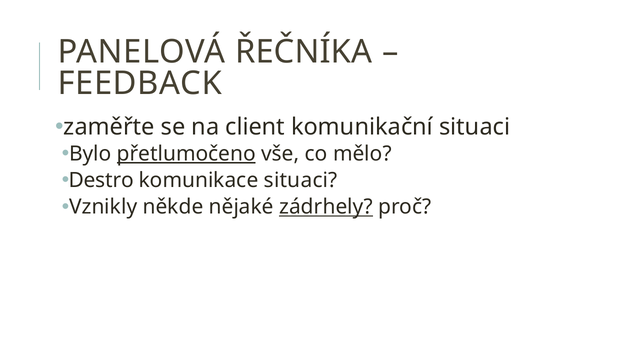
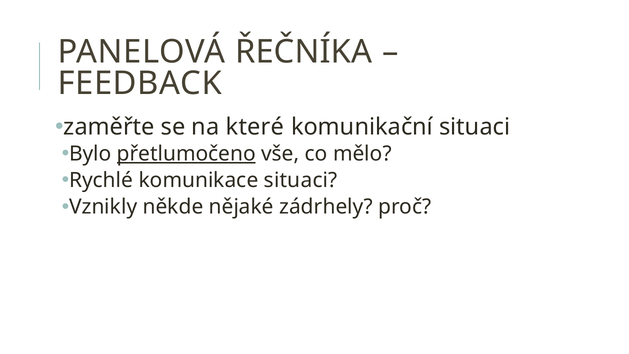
client: client -> které (255, 127)
Destro: Destro -> Rychlé (101, 180)
zádrhely underline: present -> none (326, 207)
